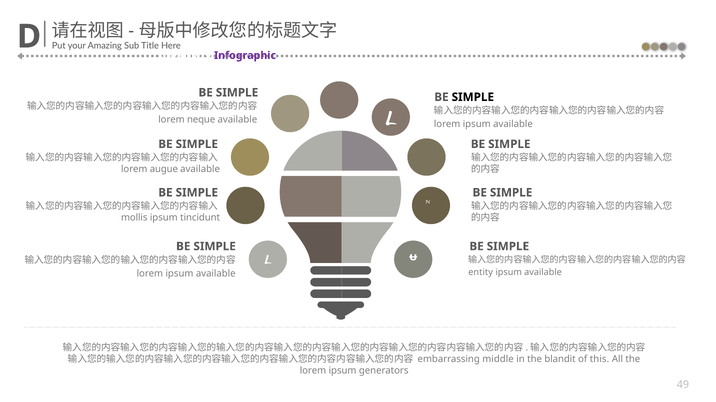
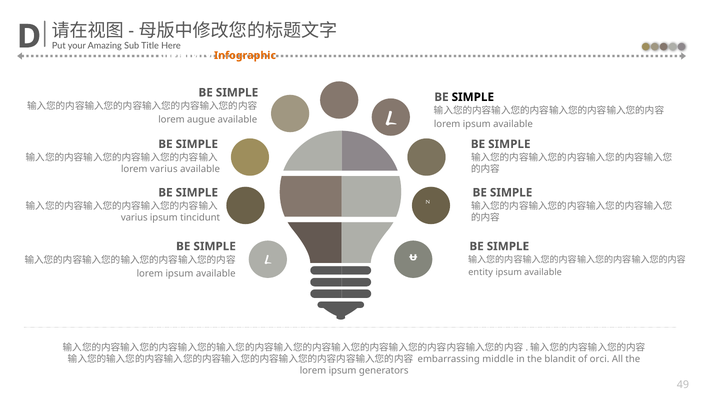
Infographic colour: purple -> orange (245, 55)
neque: neque -> augue (201, 120)
lorem augue: augue -> varius (164, 169)
mollis: mollis -> varius (134, 218)
this: this -> orci (600, 359)
